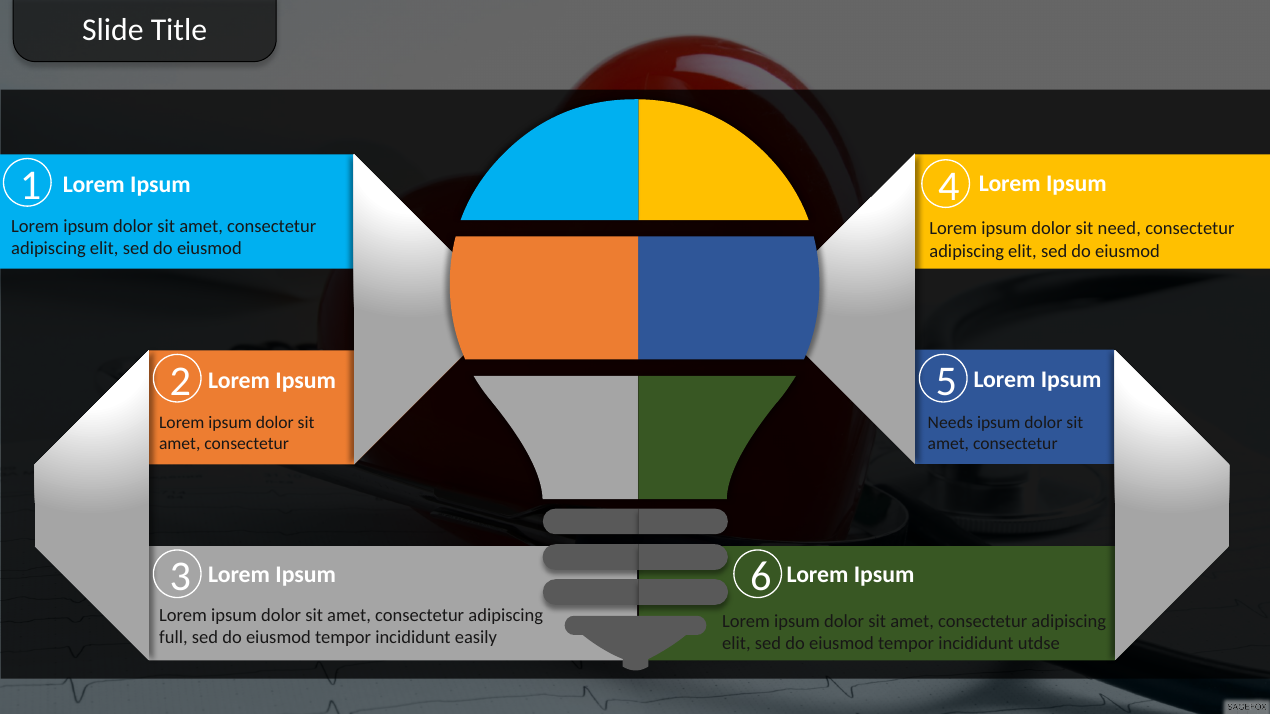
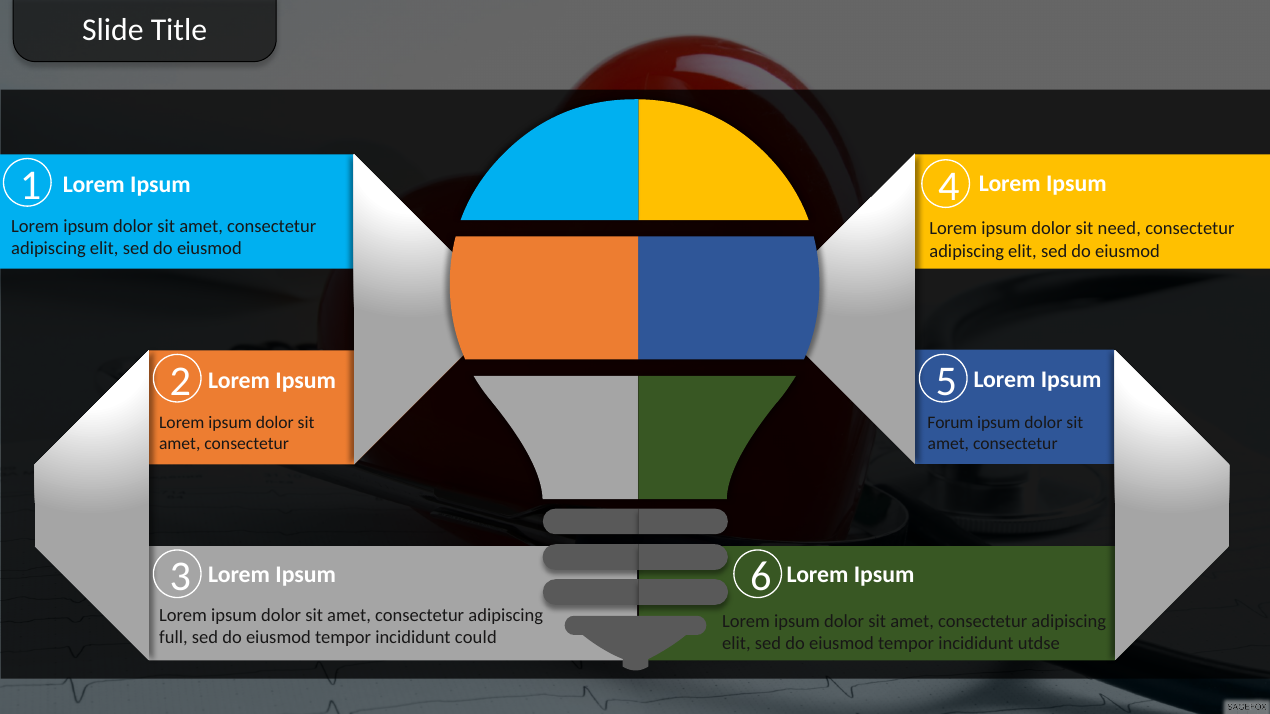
Needs: Needs -> Forum (950, 423)
easily: easily -> could (476, 638)
